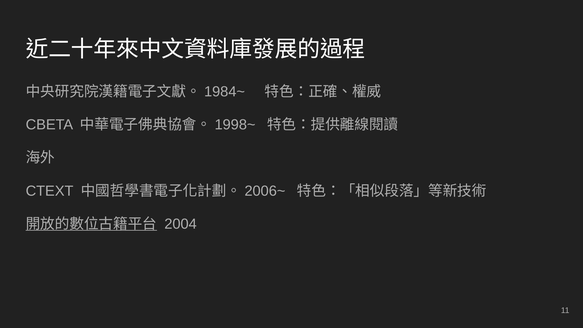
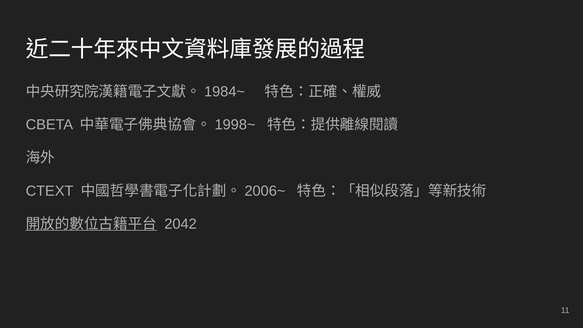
2004: 2004 -> 2042 (181, 224)
